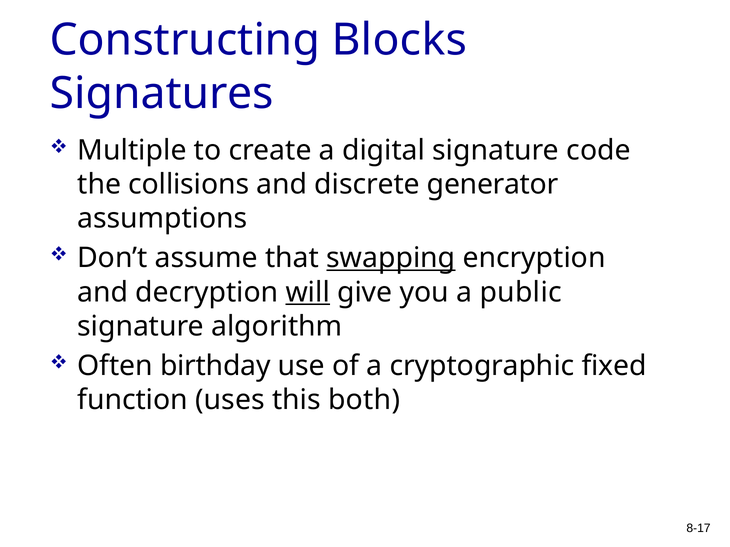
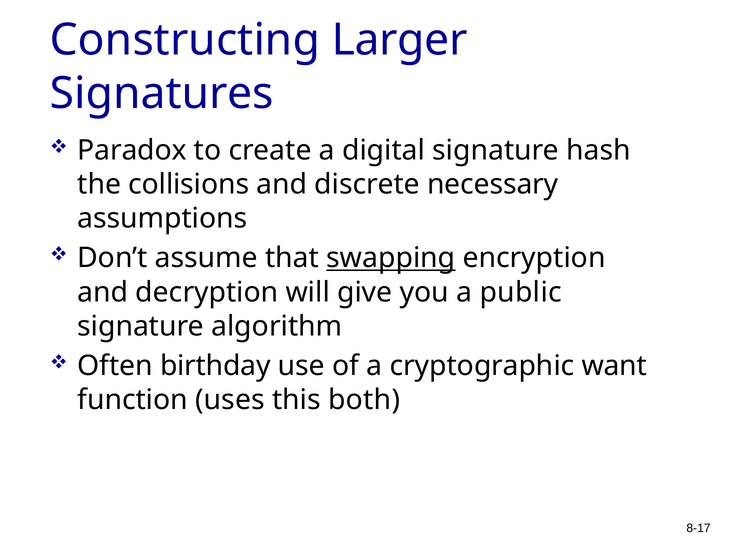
Blocks: Blocks -> Larger (400, 40)
Multiple: Multiple -> Paradox (132, 150)
code: code -> hash (599, 150)
generator: generator -> necessary (493, 185)
will underline: present -> none (308, 292)
fixed: fixed -> want (614, 366)
